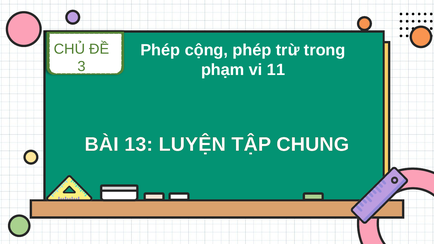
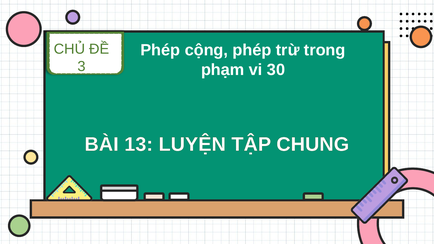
11: 11 -> 30 (276, 70)
